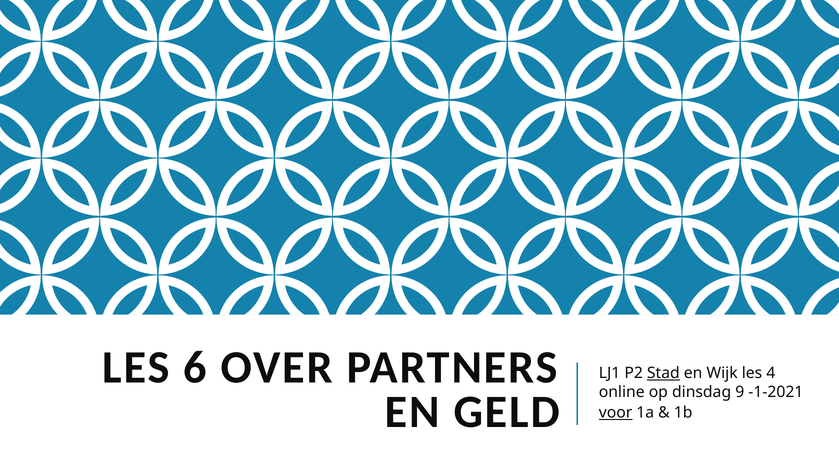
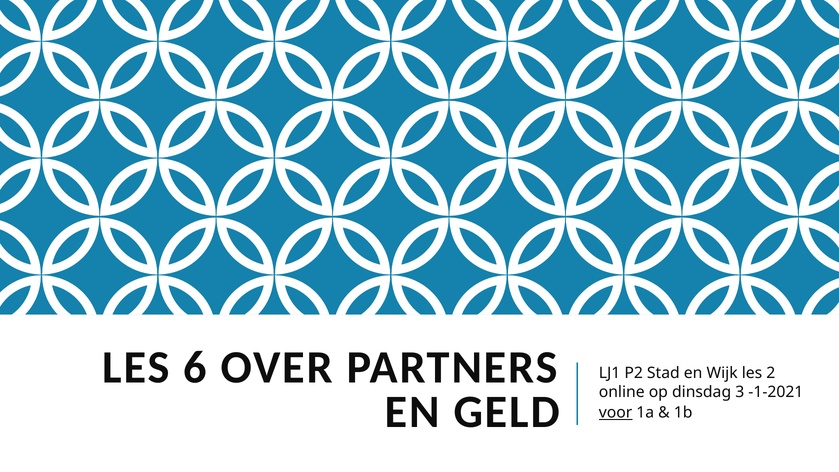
Stad underline: present -> none (663, 373)
4: 4 -> 2 (771, 373)
9: 9 -> 3 (740, 392)
